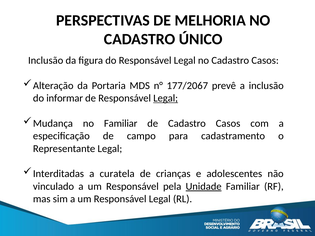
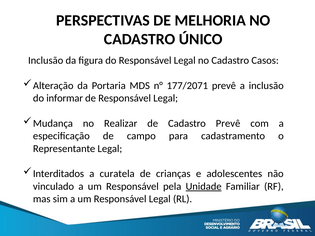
177/2067: 177/2067 -> 177/2071 (187, 86)
Legal underline: present -> none (166, 98)
no Familiar: Familiar -> Realizar (121, 124)
de Cadastro Casos: Casos -> Prevê (228, 124)
Interditadas: Interditadas -> Interditados (59, 174)
